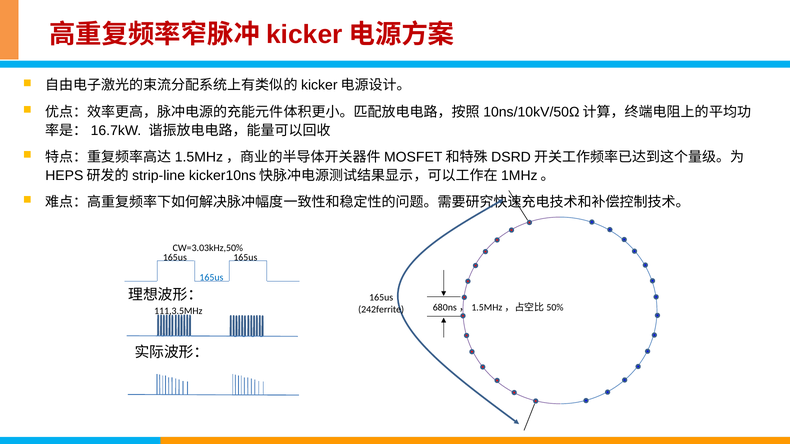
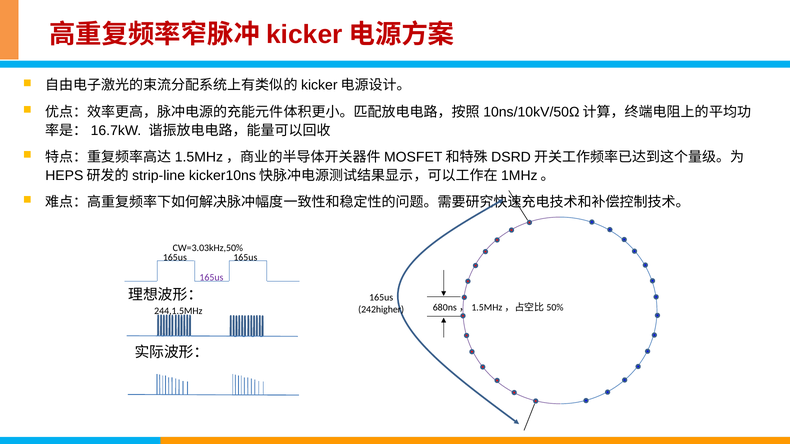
165us colour: blue -> purple (211, 278)
242ferrite: 242ferrite -> 242higher (381, 310)
111,3.5MHz: 111,3.5MHz -> 244,1.5MHz (178, 311)
